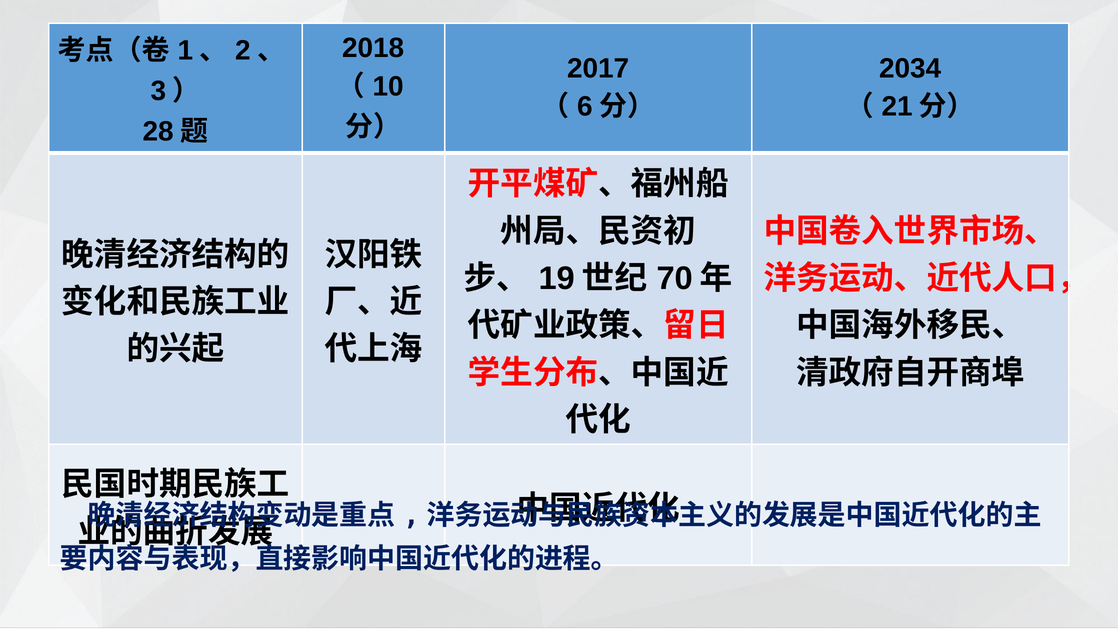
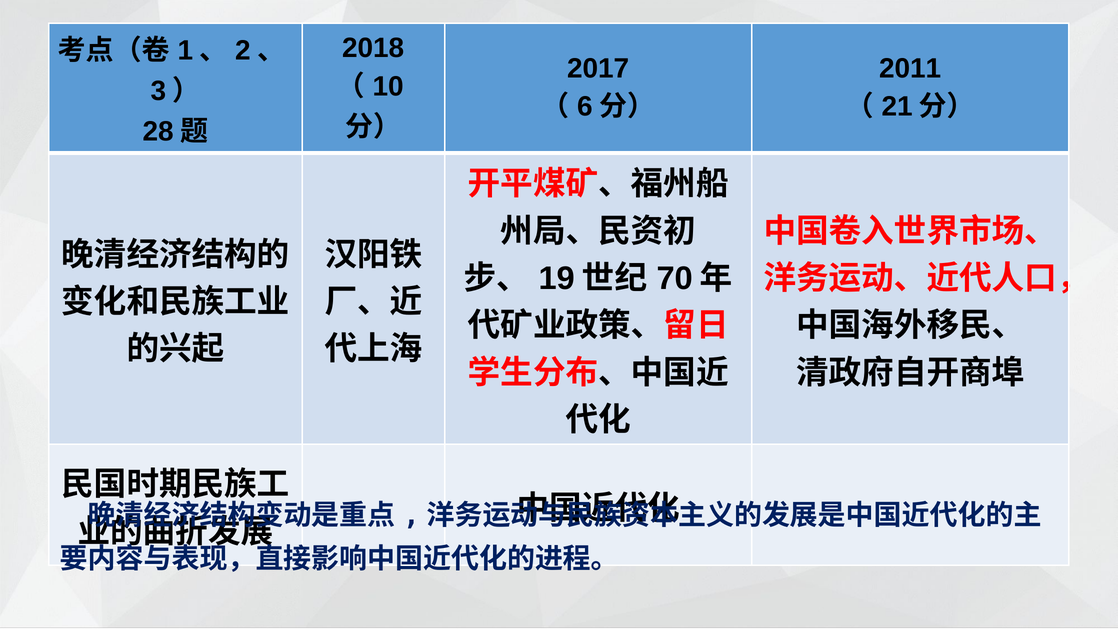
2034: 2034 -> 2011 (910, 68)
